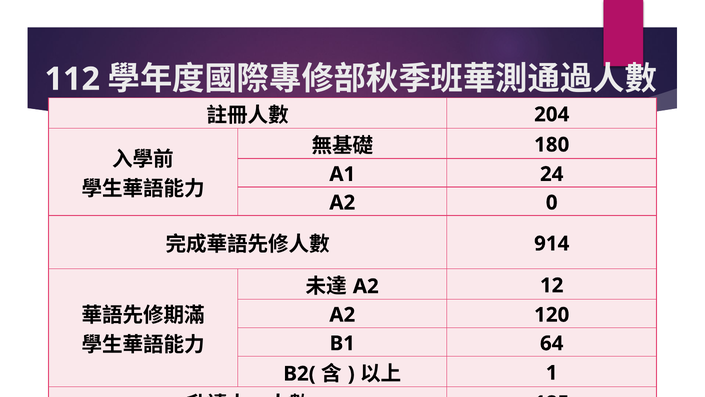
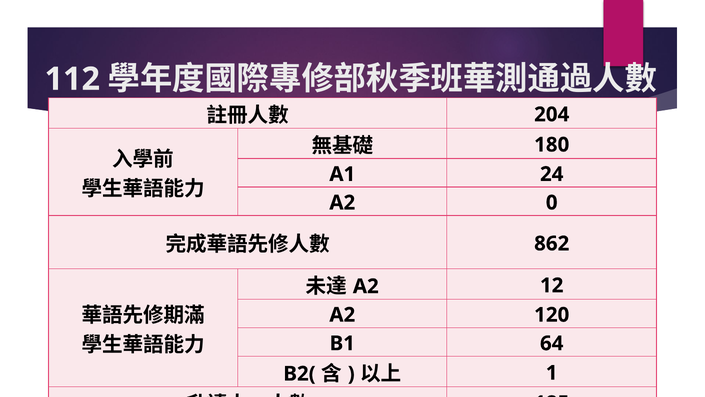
914: 914 -> 862 (552, 243)
